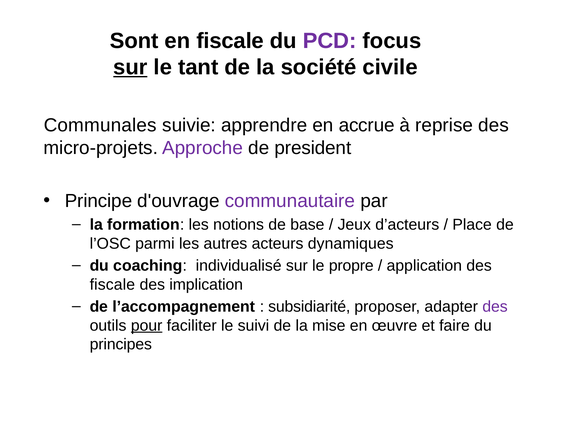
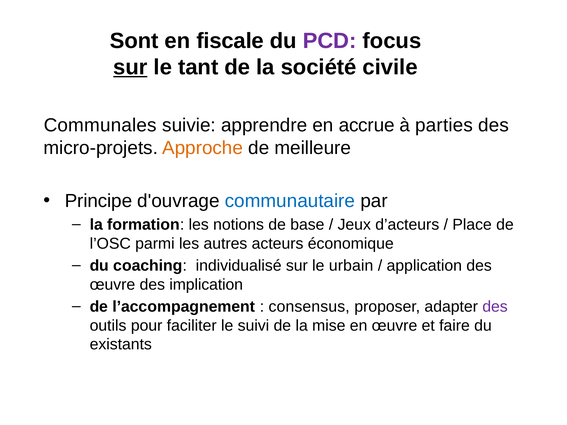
reprise: reprise -> parties (444, 125)
Approche colour: purple -> orange (203, 148)
president: president -> meilleure (313, 148)
communautaire colour: purple -> blue (290, 201)
dynamiques: dynamiques -> économique (351, 244)
propre: propre -> urbain (351, 266)
fiscale: fiscale -> œuvre (112, 285)
subsidiarité: subsidiarité -> consensus (309, 307)
pour underline: present -> none (147, 326)
principes: principes -> existants (121, 345)
